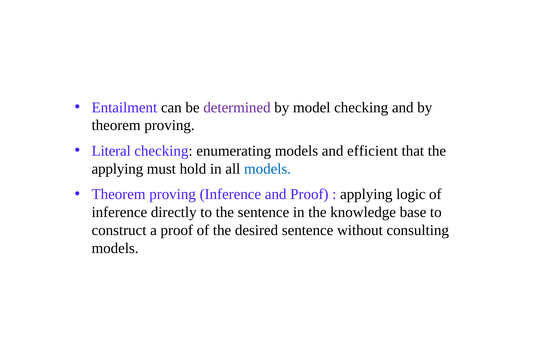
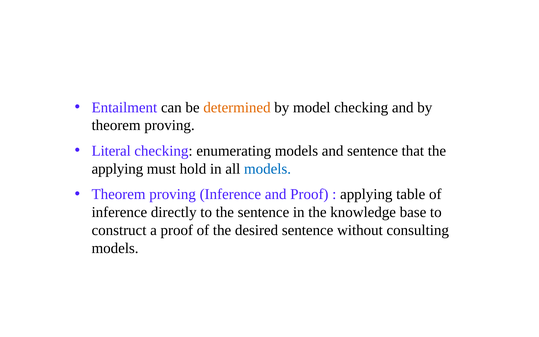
determined colour: purple -> orange (237, 107)
and efficient: efficient -> sentence (373, 151)
logic: logic -> table (411, 194)
